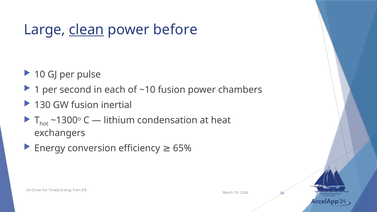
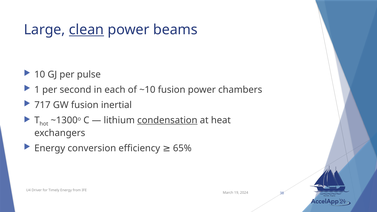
before: before -> beams (175, 30)
130: 130 -> 717 (42, 105)
condensation underline: none -> present (167, 120)
